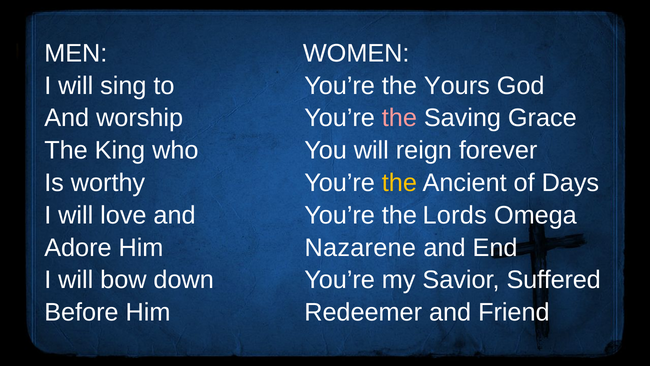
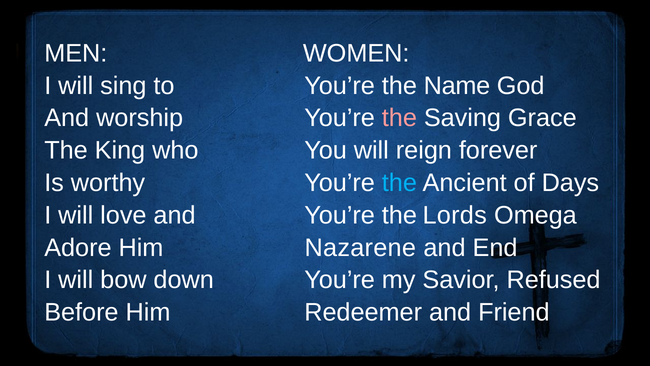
Yours: Yours -> Name (457, 86)
the colour: yellow -> light blue (399, 183)
Suffered: Suffered -> Refused (554, 280)
